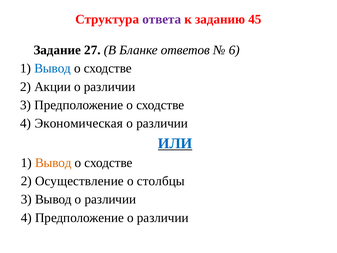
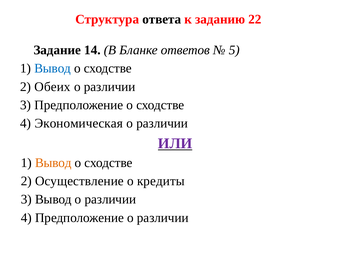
ответа colour: purple -> black (162, 19)
45: 45 -> 22 (255, 19)
27: 27 -> 14 (92, 50)
6: 6 -> 5 (234, 50)
Акции: Акции -> Обеих (53, 87)
ИЛИ colour: blue -> purple (175, 143)
столбцы: столбцы -> кредиты (161, 181)
